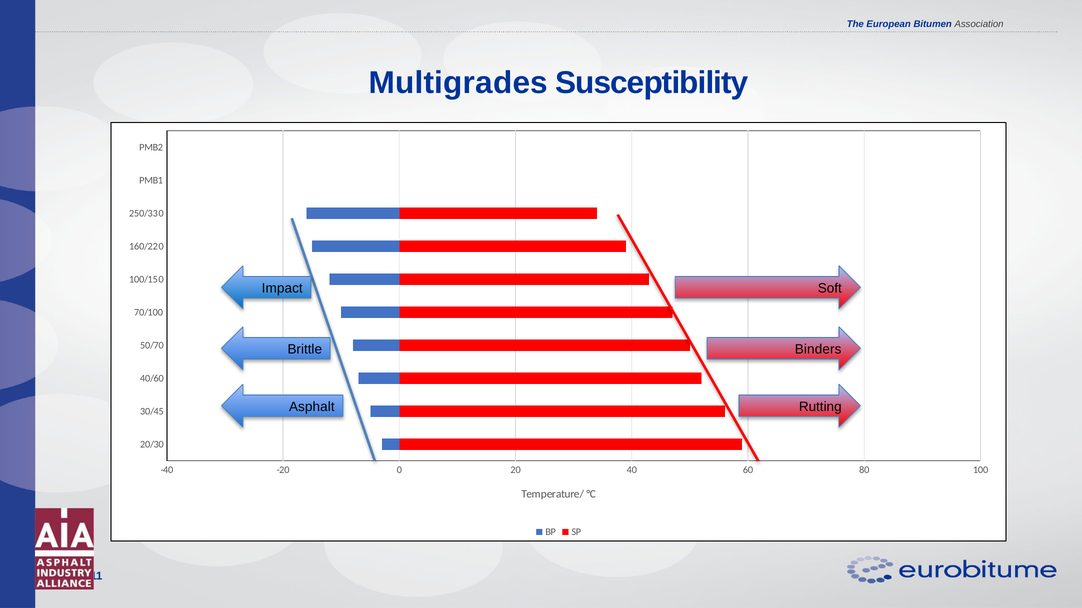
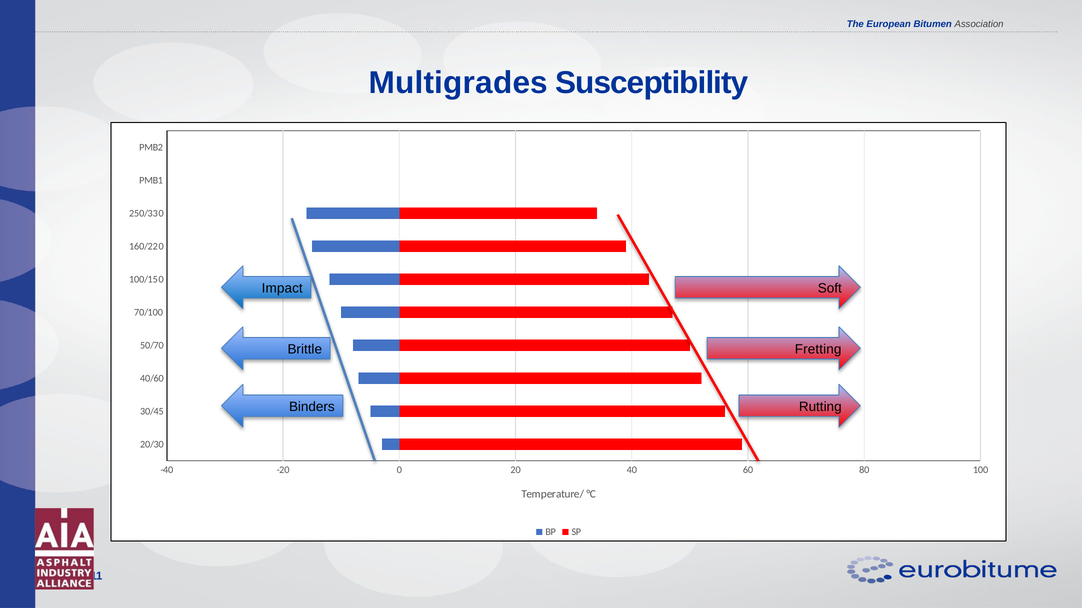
Binders: Binders -> Fretting (818, 350)
Asphalt: Asphalt -> Binders (312, 407)
